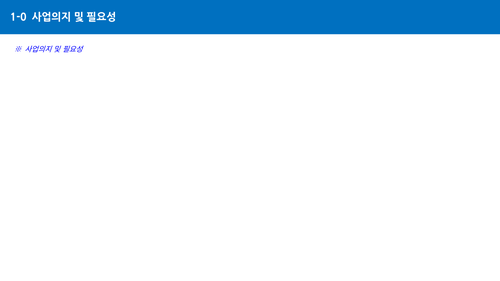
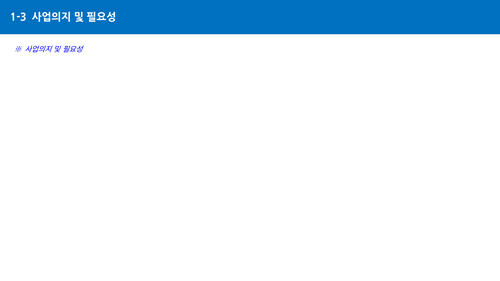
1-0: 1-0 -> 1-3 (18, 17)
